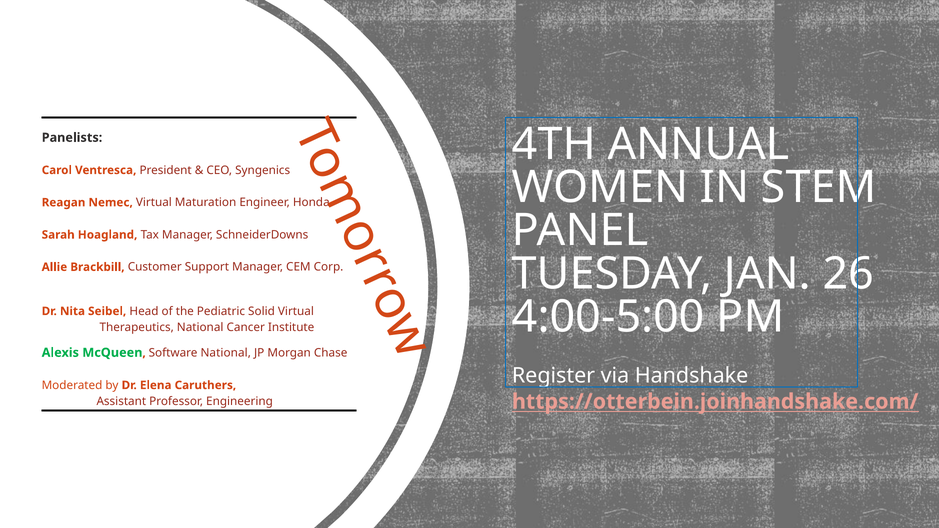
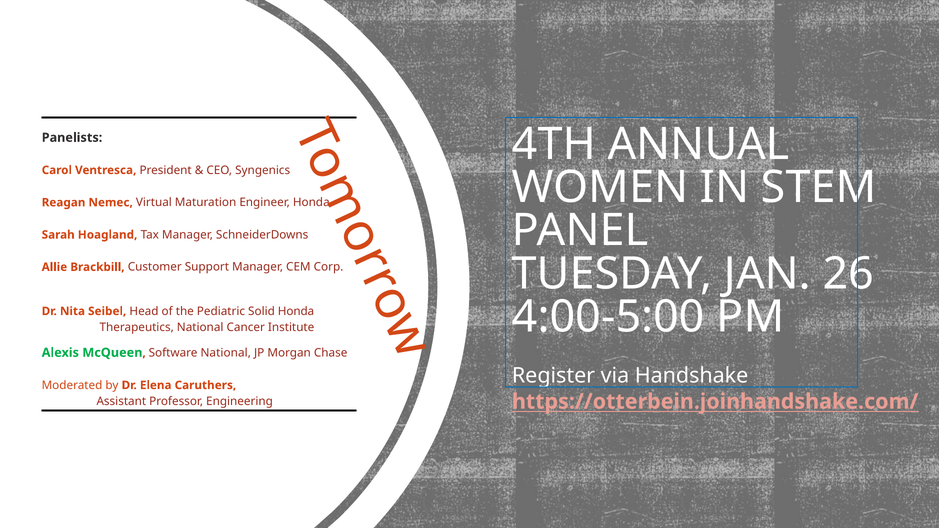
Solid Virtual: Virtual -> Honda (296, 311)
